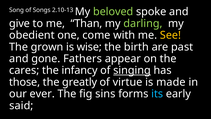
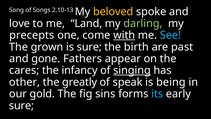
beloved colour: light green -> yellow (113, 12)
give: give -> love (20, 23)
Than: Than -> Land (86, 23)
obedient: obedient -> precepts (32, 35)
with underline: none -> present (124, 35)
See colour: yellow -> light blue (170, 35)
is wise: wise -> sure (89, 47)
those: those -> other (25, 82)
virtue: virtue -> speak (128, 82)
made: made -> being (171, 82)
ever: ever -> gold (42, 94)
said: said -> sure (21, 105)
